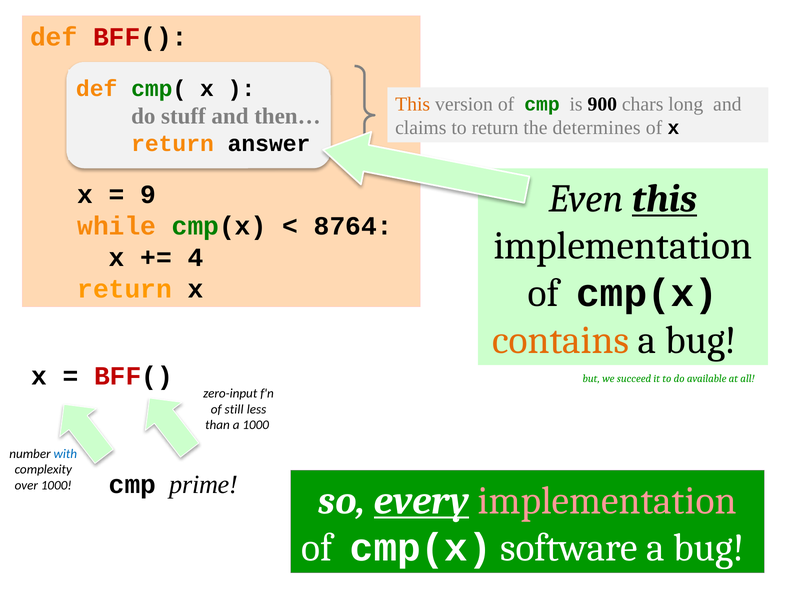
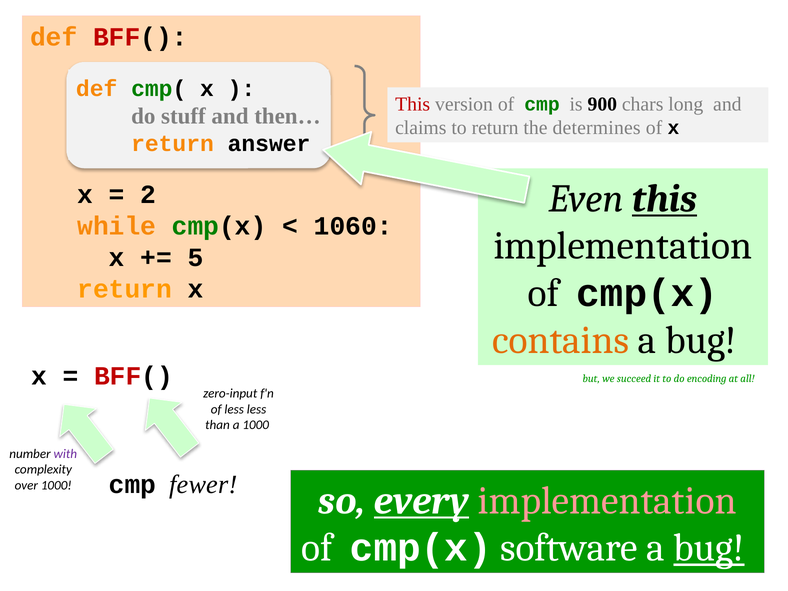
This colour: orange -> red (413, 104)
9: 9 -> 2 (148, 195)
8764: 8764 -> 1060 (353, 226)
4: 4 -> 5 (196, 258)
available: available -> encoding (707, 379)
of still: still -> less (234, 409)
with colour: blue -> purple (65, 454)
prime: prime -> fewer (203, 485)
bug underline: none -> present (709, 548)
